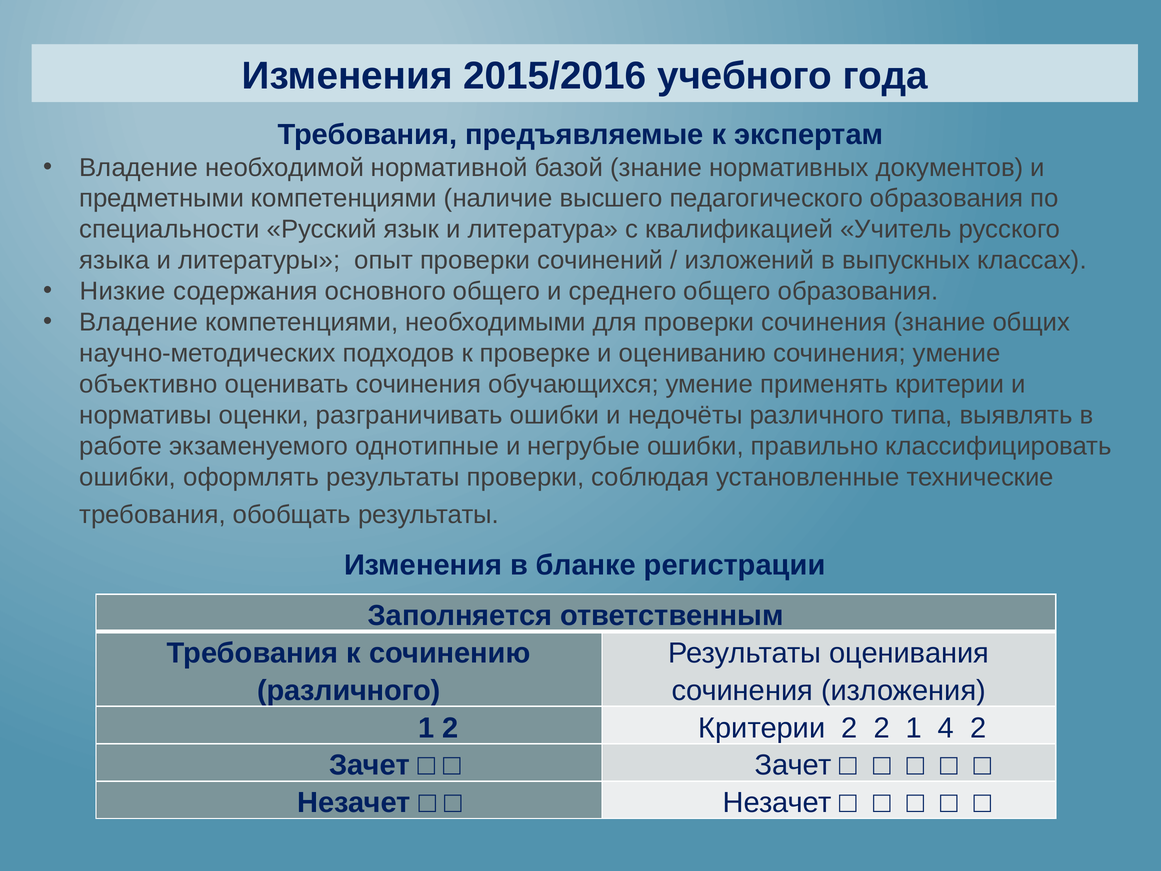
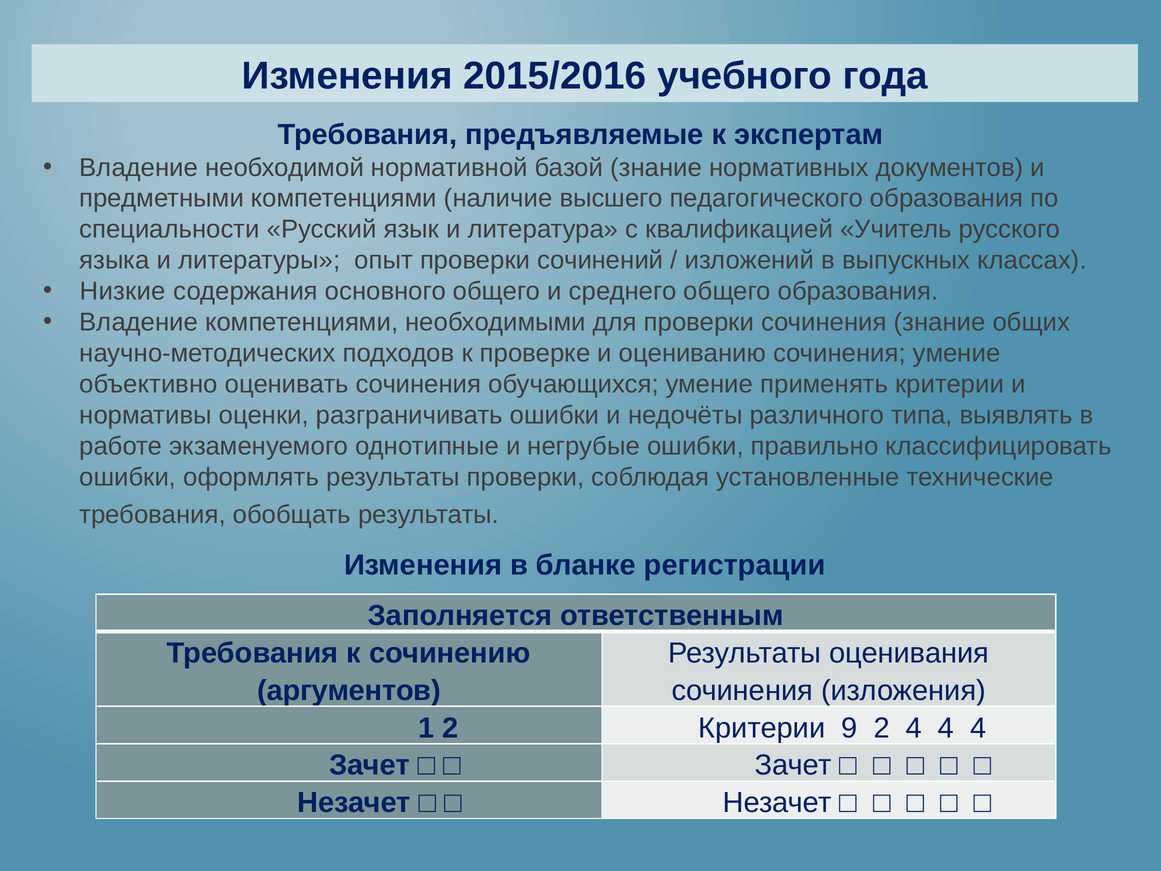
различного: различного -> аргументов (349, 690)
Критерии 2: 2 -> 9 (849, 728)
2 1: 1 -> 4 (914, 728)
2: 2 -> 4 (978, 728)
